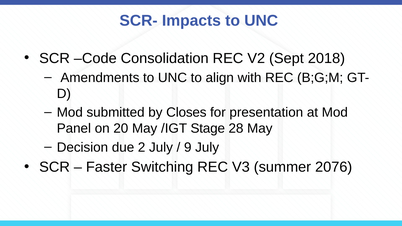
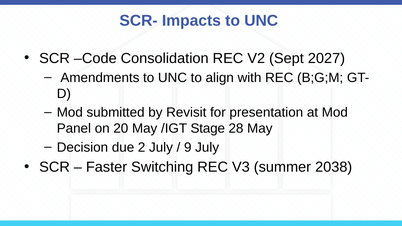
2018: 2018 -> 2027 (326, 58)
Closes: Closes -> Revisit (186, 113)
2076: 2076 -> 2038 (334, 167)
